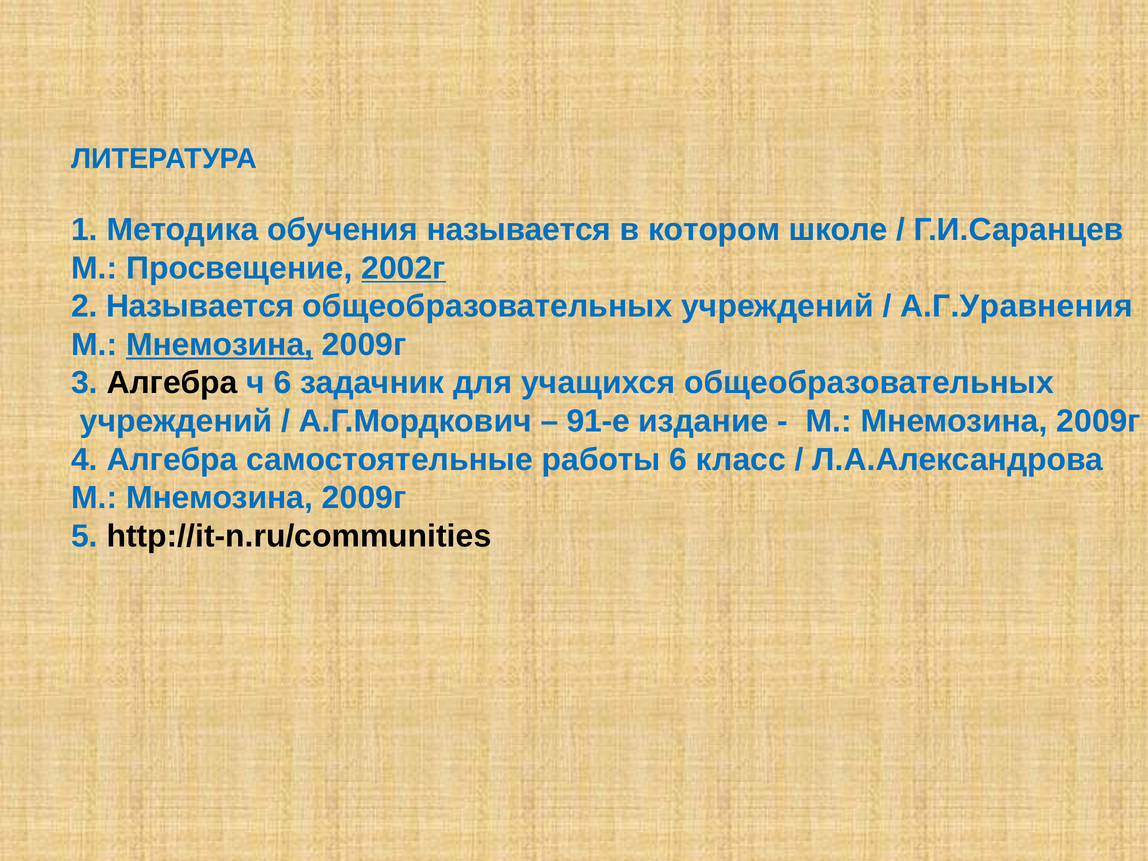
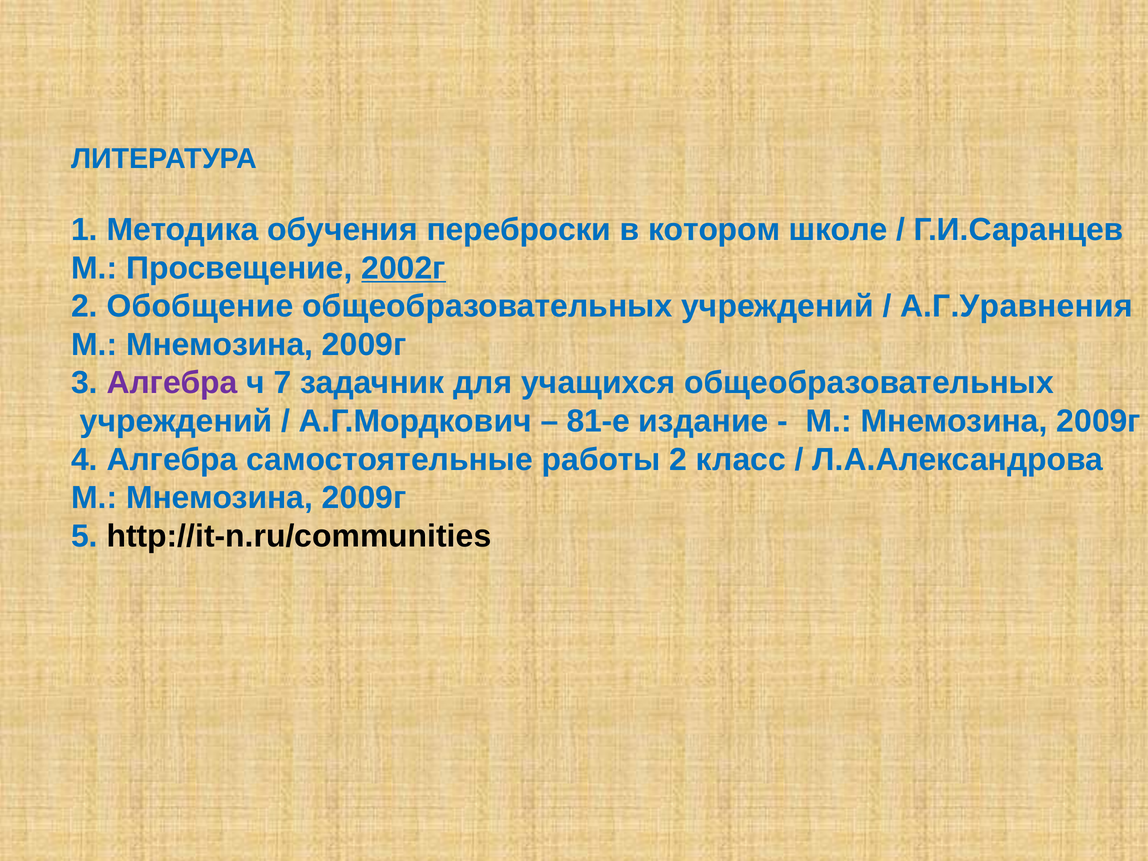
обучения называется: называется -> переброски (519, 230)
2 Называется: Называется -> Обобщение (200, 306)
Мнемозина underline: present -> none (220, 345)
Алгебра colour: black -> purple (172, 383)
ч 6: 6 -> 7 (283, 383)
91-е: 91-е -> 81-е (598, 421)
работы 6: 6 -> 2 (678, 459)
